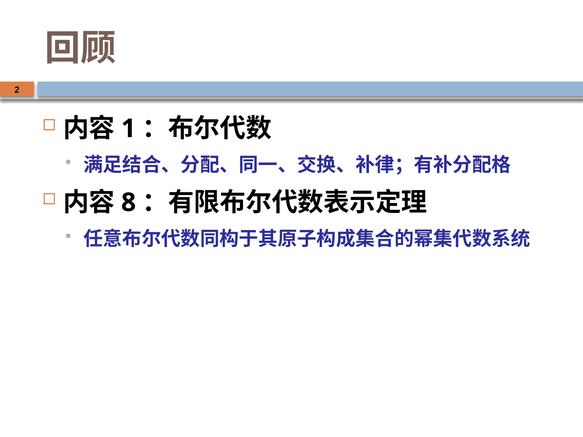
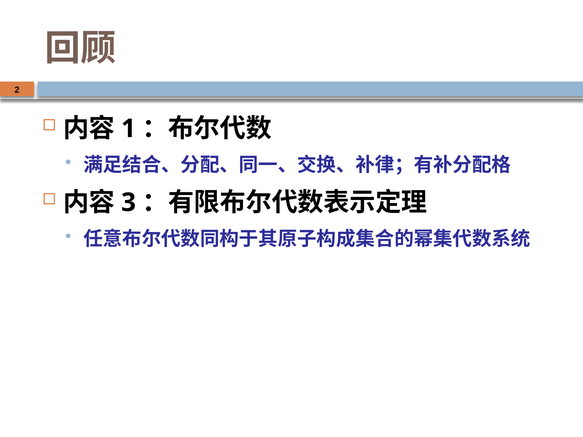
8: 8 -> 3 (129, 203)
